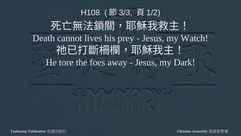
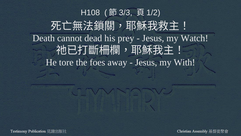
lives: lives -> dead (93, 38)
Dark: Dark -> With (184, 62)
